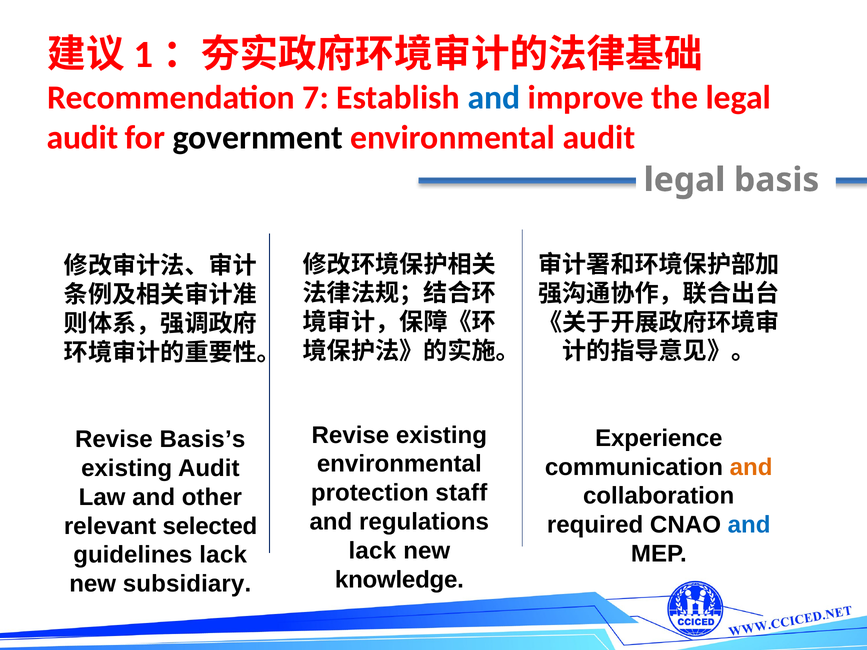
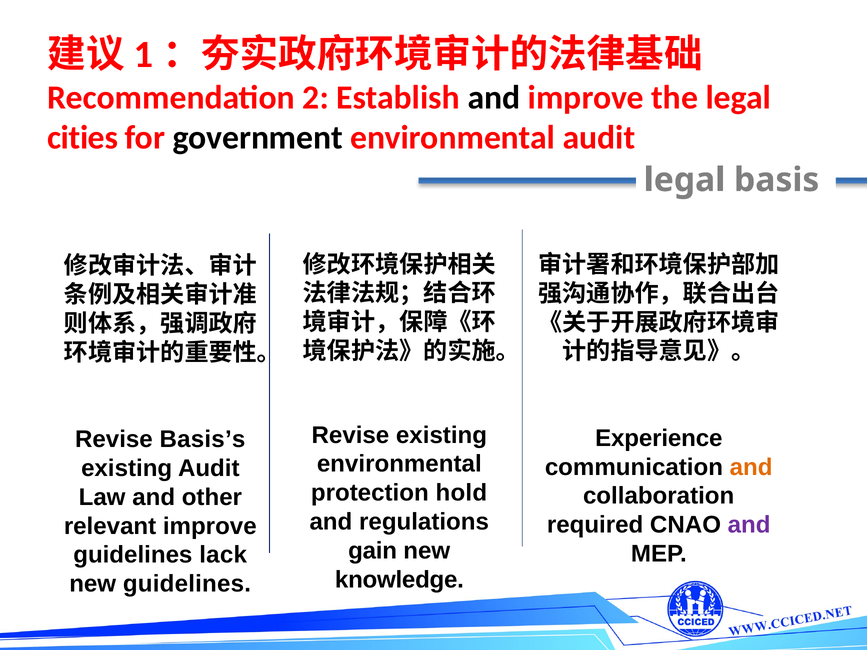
7: 7 -> 2 (316, 97)
and colour: blue -> black (494, 97)
audit: audit -> cities (83, 138)
staff: staff -> hold (461, 493)
and colour: blue -> purple (749, 525)
relevant selected: selected -> improve (210, 526)
lack: lack -> gain (373, 551)
new subsidiary: subsidiary -> guidelines (187, 584)
